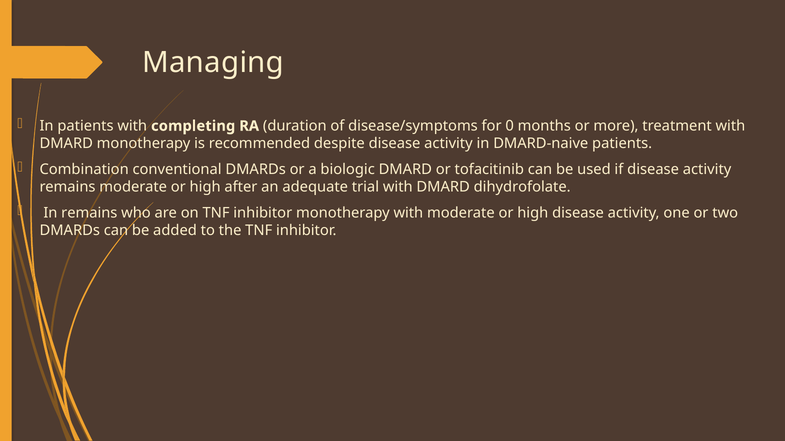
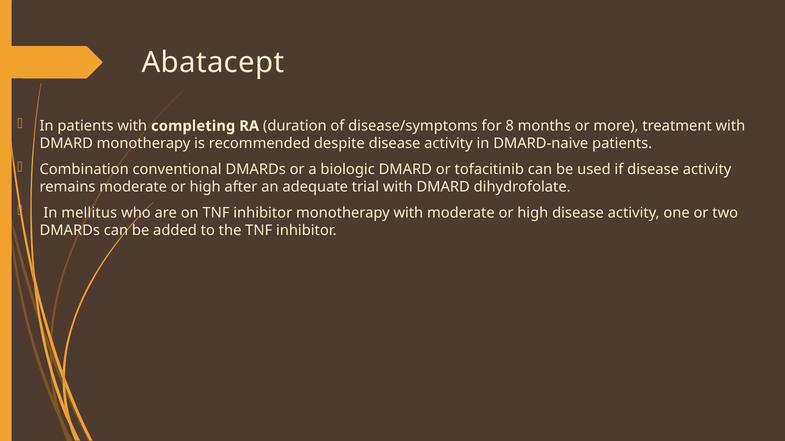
Managing: Managing -> Abatacept (213, 63)
0: 0 -> 8 (510, 126)
In remains: remains -> mellitus (89, 213)
